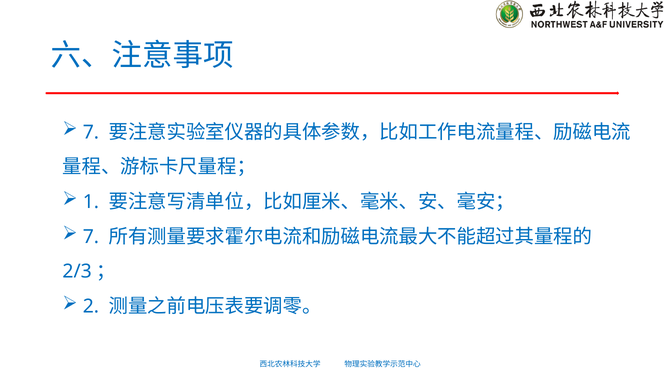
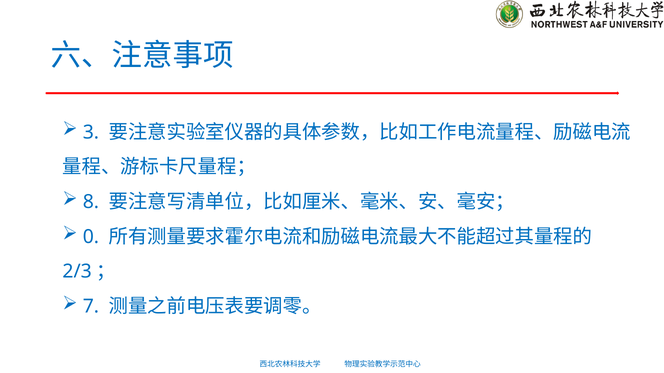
7: 7 -> 3 (91, 132)
1: 1 -> 8 (91, 202)
7: 7 -> 0 (91, 237)
2: 2 -> 7 (91, 307)
